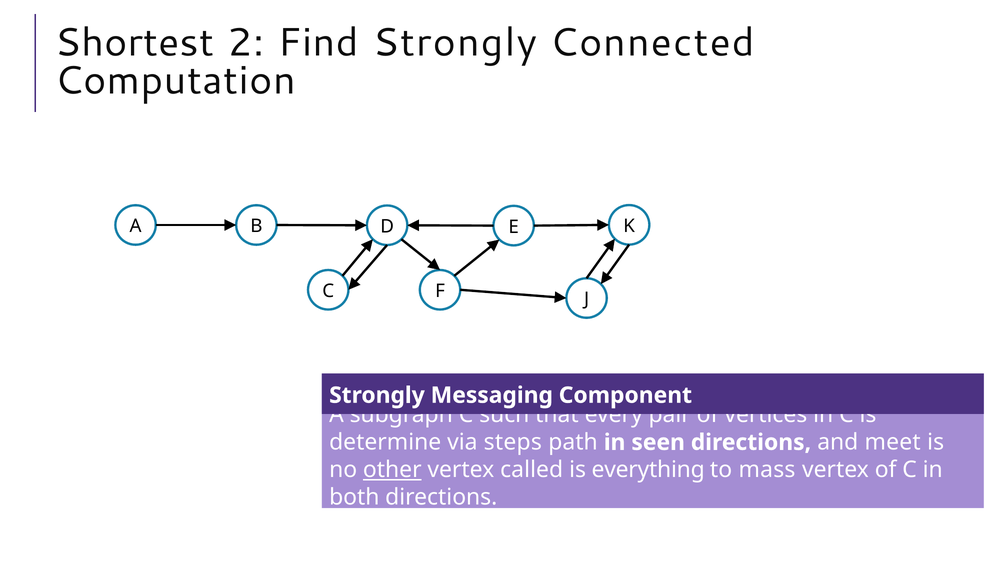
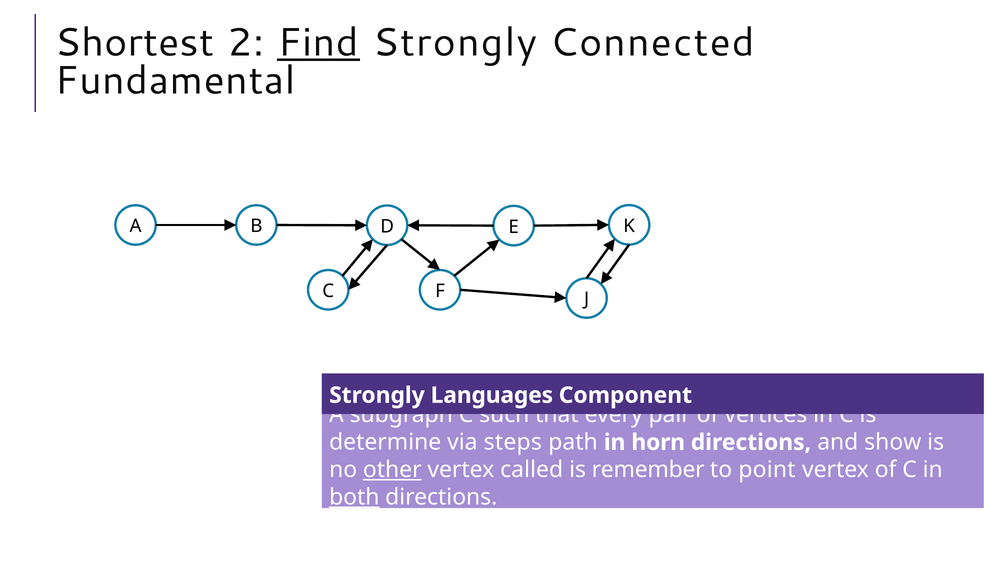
Find underline: none -> present (318, 43)
Computation: Computation -> Fundamental (175, 81)
Messaging: Messaging -> Languages (492, 396)
seen: seen -> horn (658, 443)
meet: meet -> show (893, 443)
everything: everything -> remember (648, 470)
mass: mass -> point (767, 470)
both underline: none -> present (354, 498)
